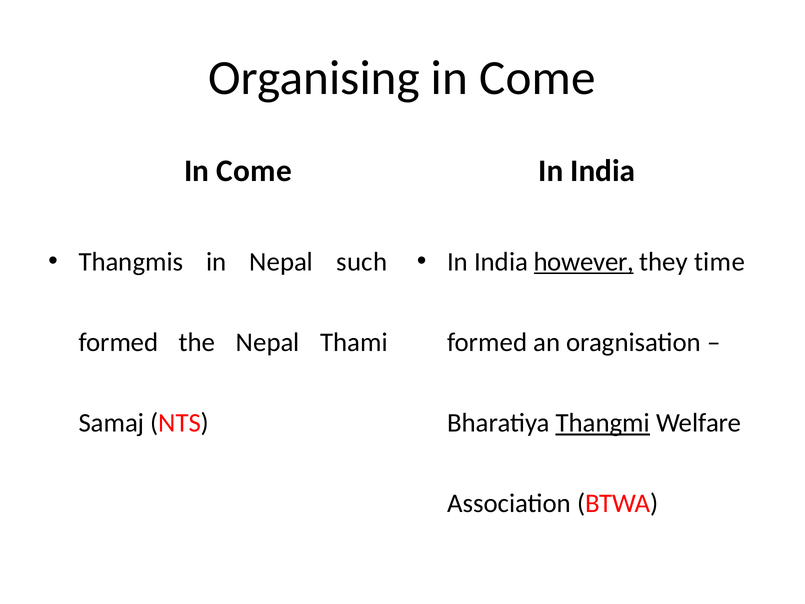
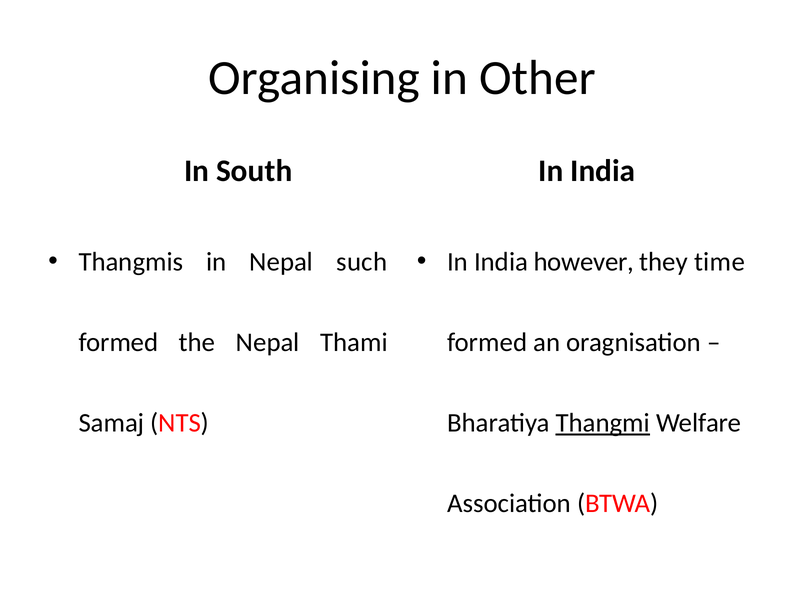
Organising in Come: Come -> Other (538, 78)
Come: Come -> South (254, 171)
however underline: present -> none (584, 262)
